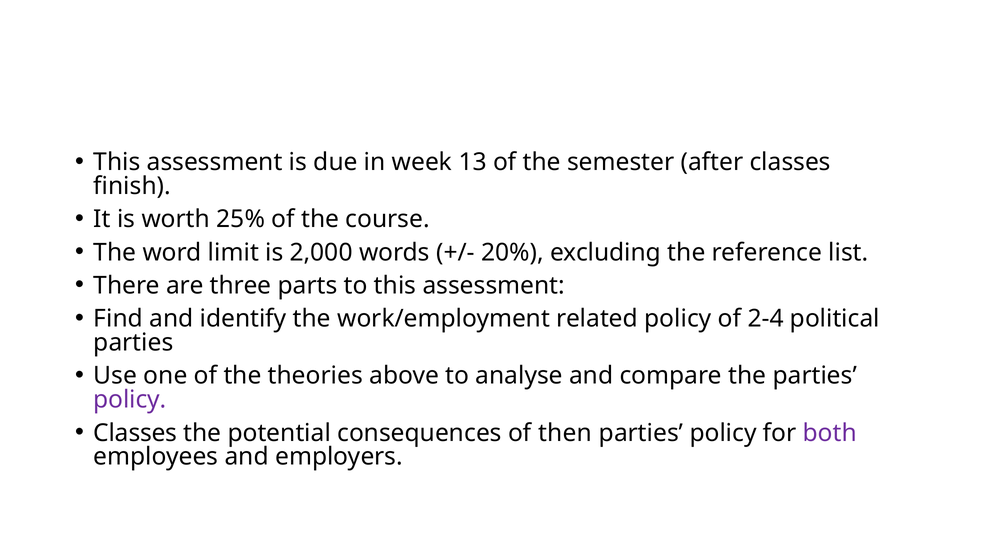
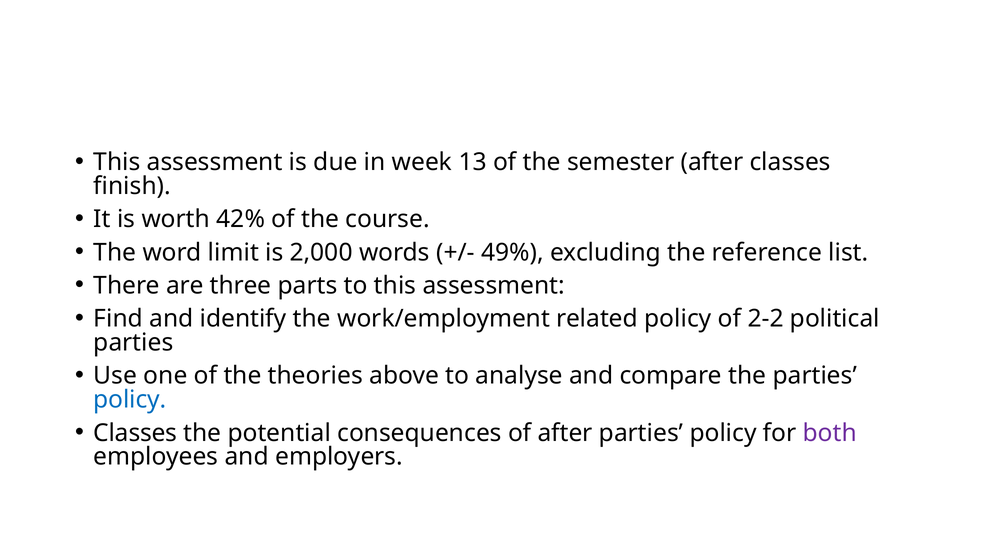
25%: 25% -> 42% (241, 219)
20%: 20% -> 49% (512, 252)
2-4: 2-4 -> 2-2 (766, 318)
policy colour: purple -> blue (130, 399)
of then: then -> after (565, 432)
